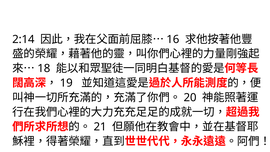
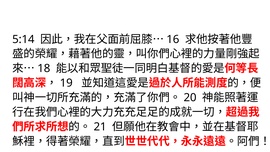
2:14: 2:14 -> 5:14 (23, 39)
